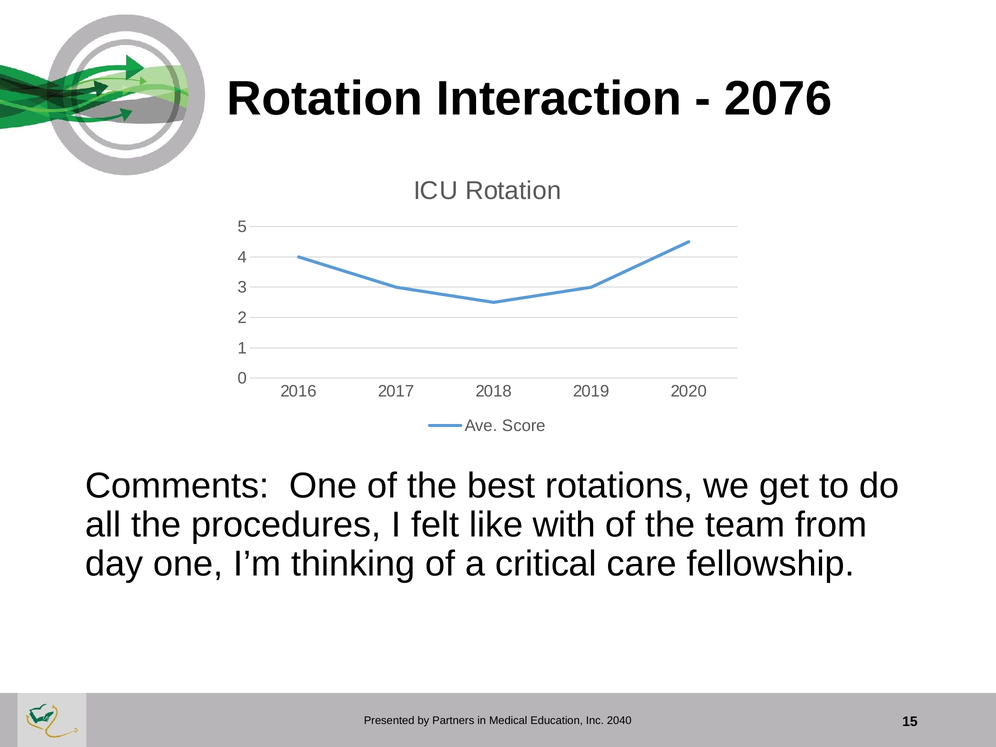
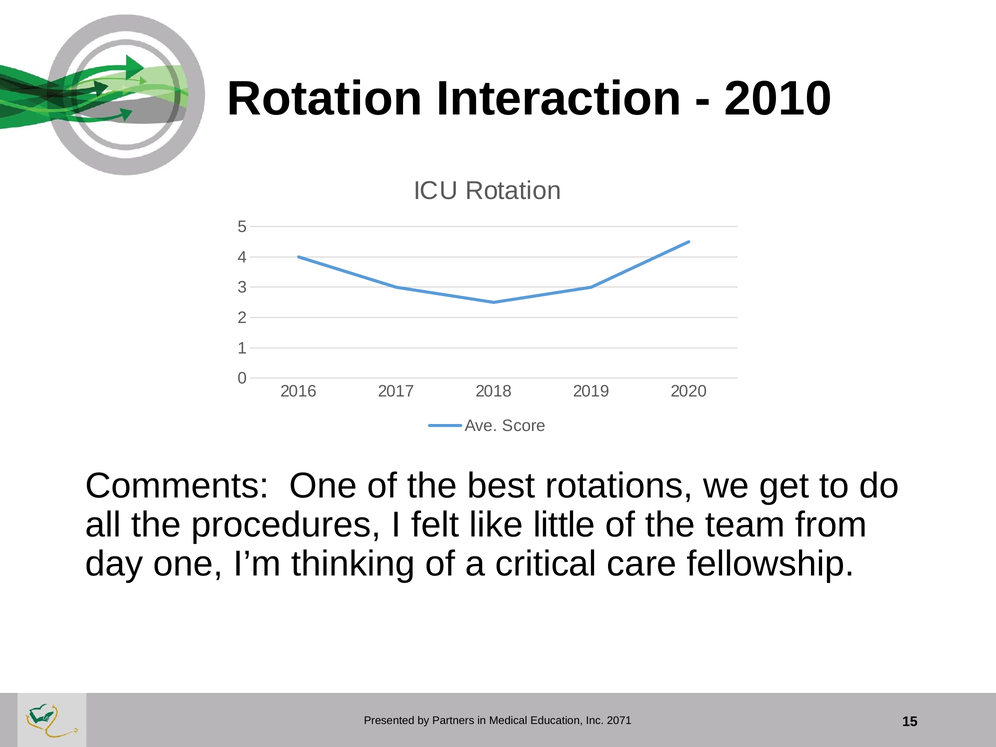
2076: 2076 -> 2010 (778, 99)
with: with -> little (564, 525)
2040: 2040 -> 2071 (619, 721)
